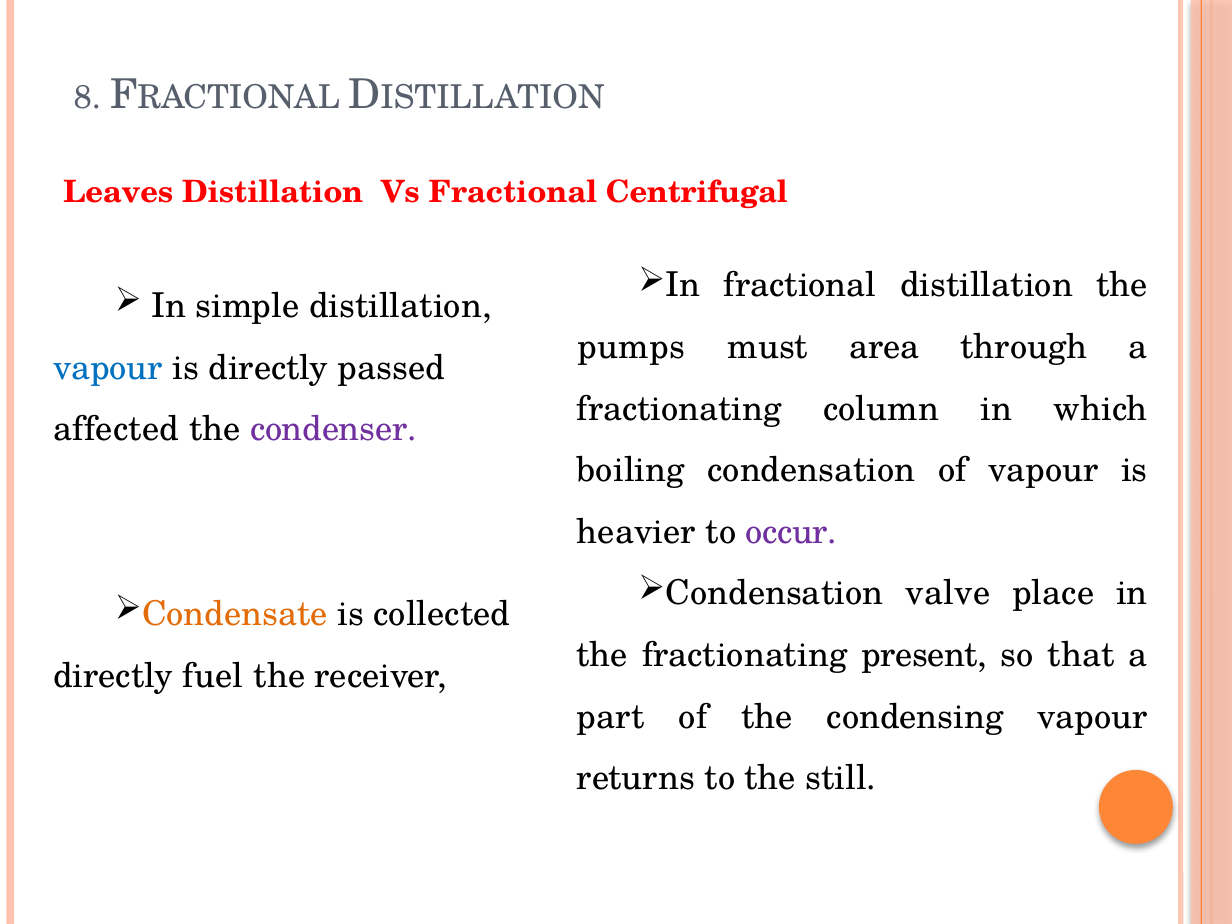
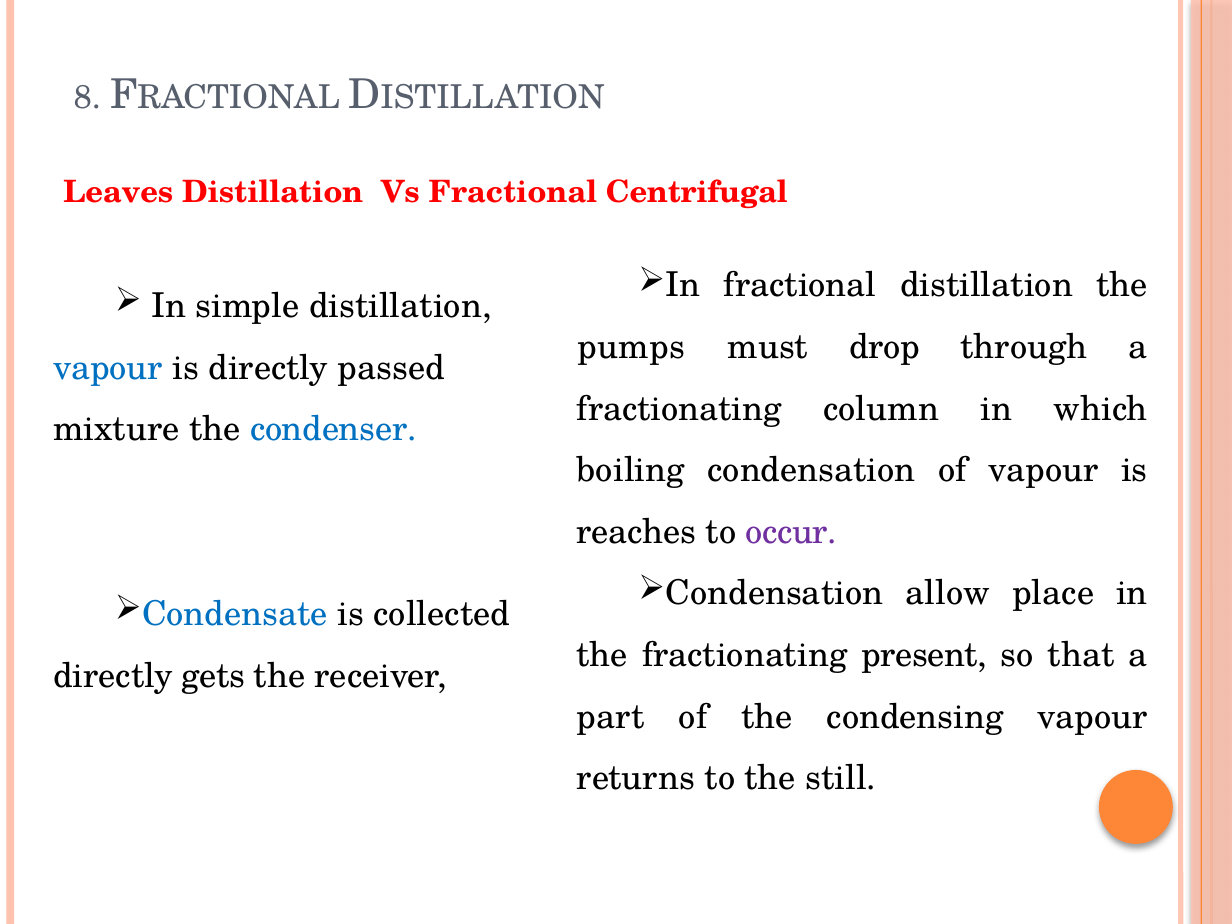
area: area -> drop (885, 347)
affected: affected -> mixture (116, 429)
condenser colour: purple -> blue (333, 429)
heavier: heavier -> reaches (637, 532)
valve: valve -> allow (948, 594)
Condensate colour: orange -> blue (235, 614)
fuel: fuel -> gets (213, 676)
